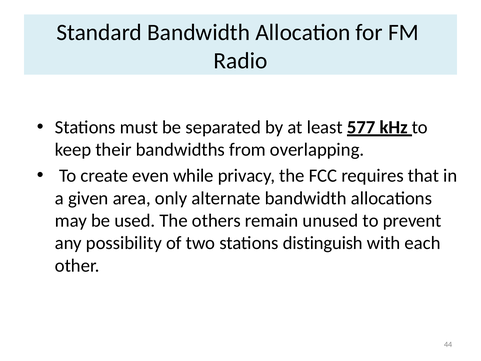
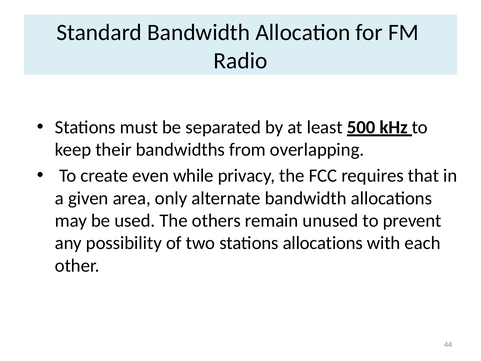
577: 577 -> 500 (361, 127)
stations distinguish: distinguish -> allocations (323, 243)
